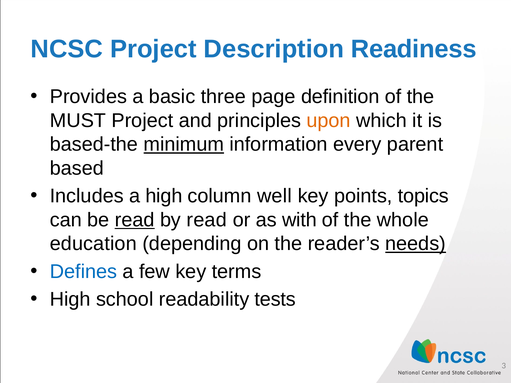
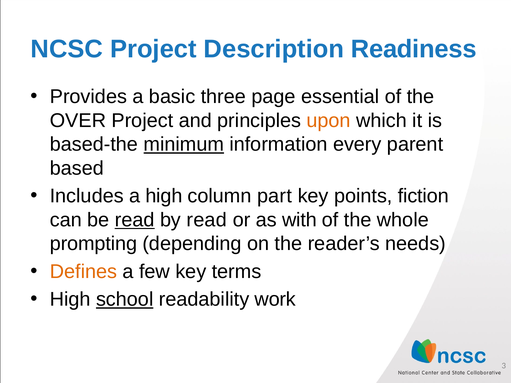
definition: definition -> essential (340, 97)
MUST: MUST -> OVER (78, 121)
well: well -> part (274, 196)
topics: topics -> fiction (423, 196)
education: education -> prompting (93, 244)
needs underline: present -> none (416, 244)
Defines colour: blue -> orange (83, 272)
school underline: none -> present (125, 300)
tests: tests -> work (275, 300)
